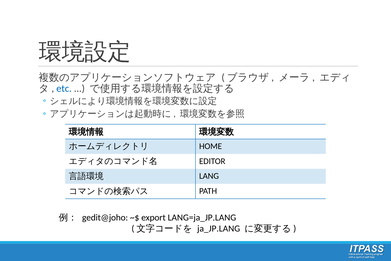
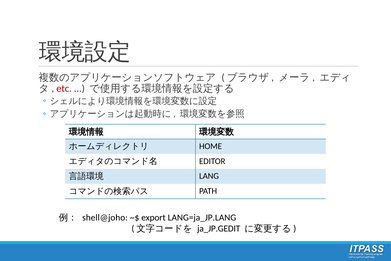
etc colour: blue -> red (64, 88)
gedit@joho: gedit@joho -> shell@joho (105, 217)
ja_JP.LANG: ja_JP.LANG -> ja_JP.GEDIT (219, 228)
